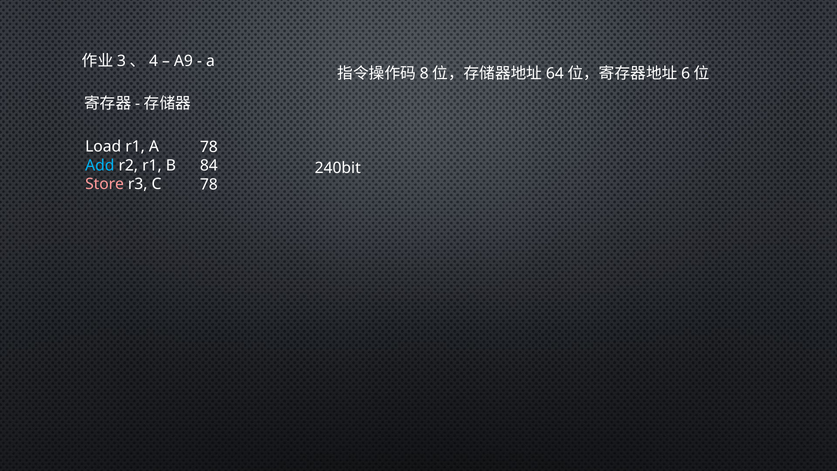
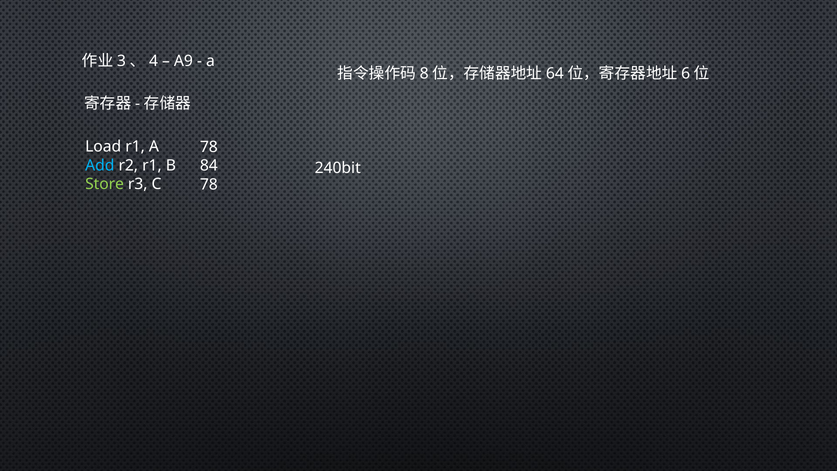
Store colour: pink -> light green (105, 184)
